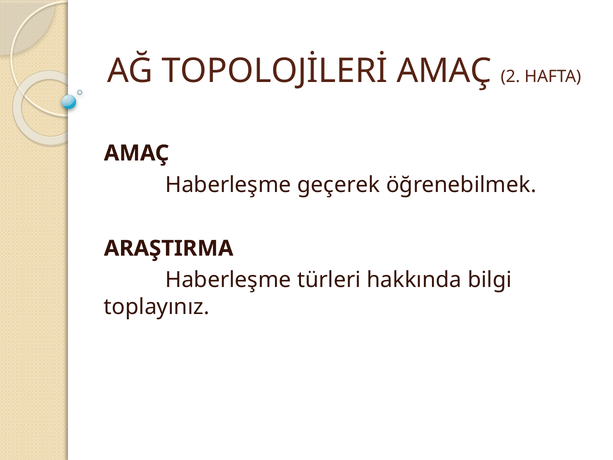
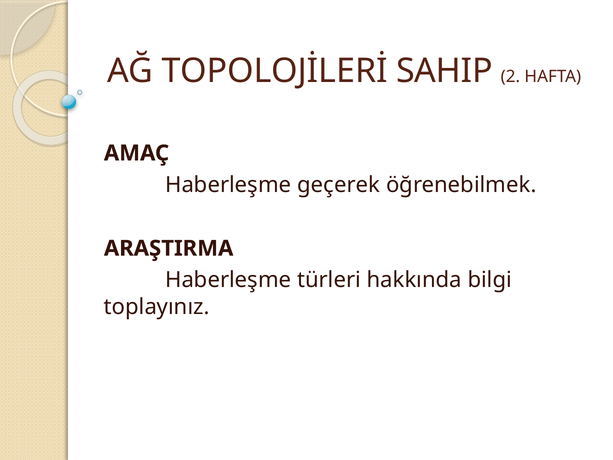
TOPOLOJİLERİ AMAÇ: AMAÇ -> SAHIP (444, 71)
